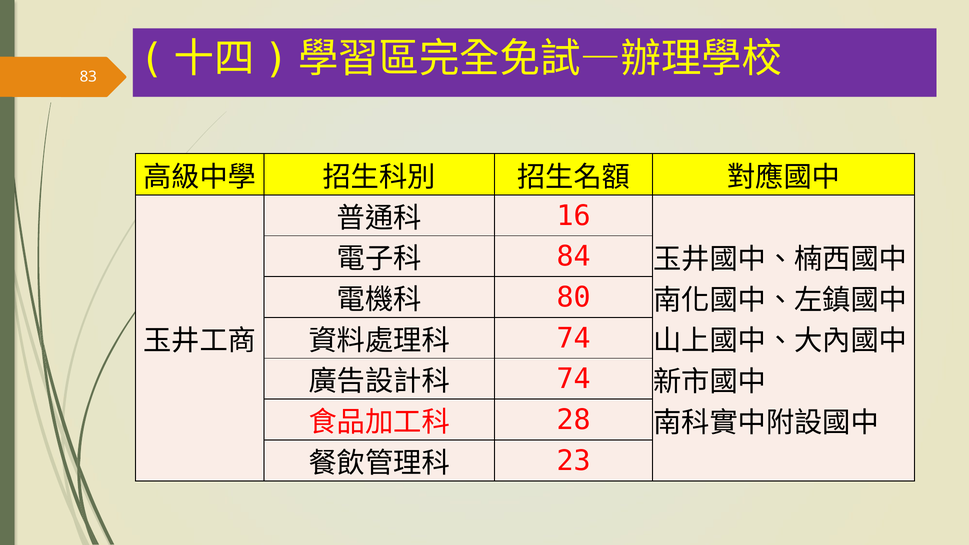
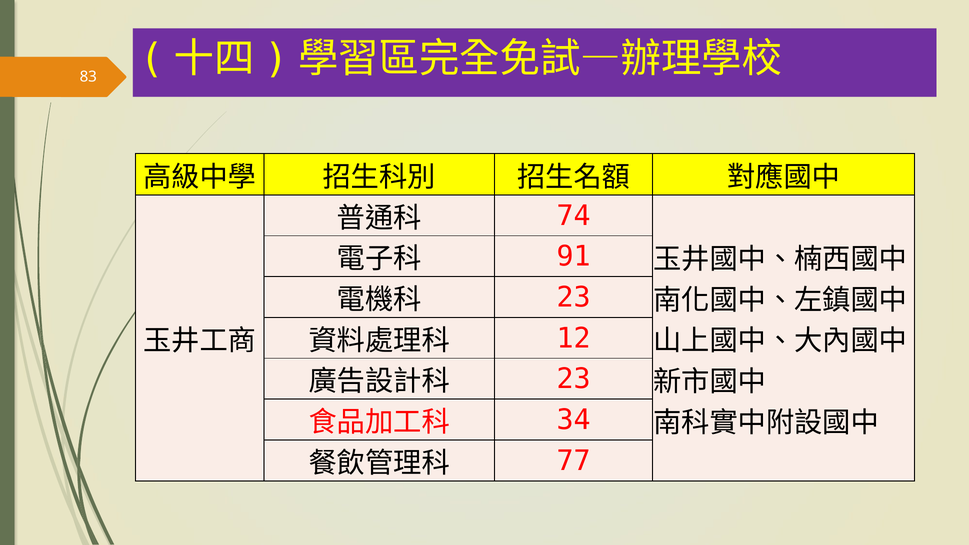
16: 16 -> 74 (574, 216)
84: 84 -> 91 (574, 257)
80: 80 -> 23 (574, 297)
74: 74 -> 12 (574, 338)
74: 74 -> 23 (574, 379)
28: 28 -> 34 (574, 420)
23: 23 -> 77 (574, 461)
